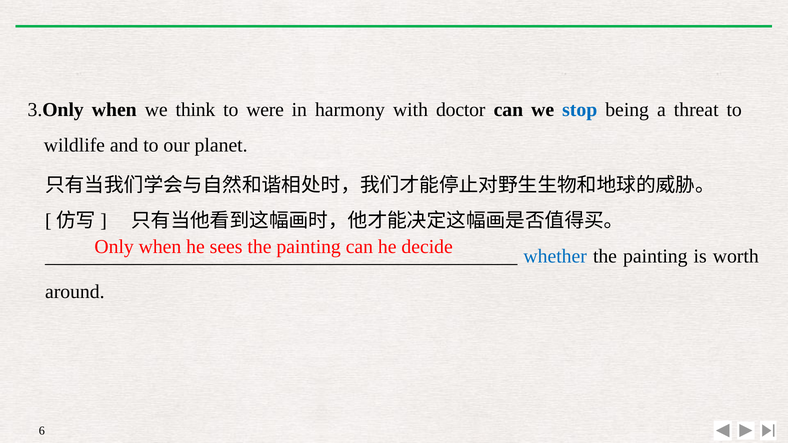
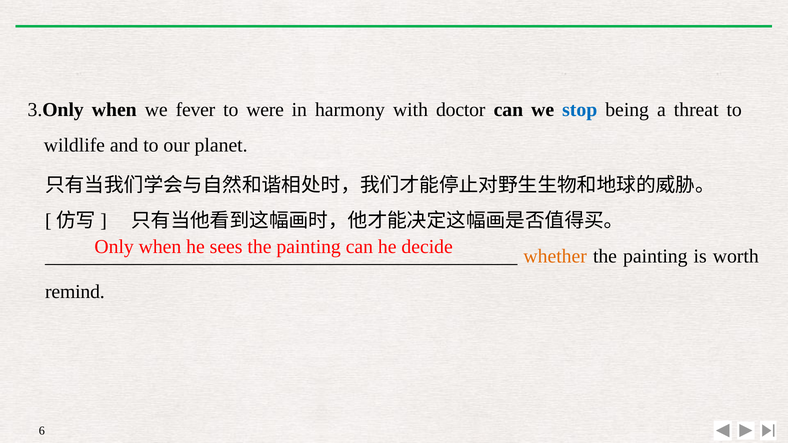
think: think -> fever (195, 110)
whether colour: blue -> orange (555, 256)
around: around -> remind (75, 292)
